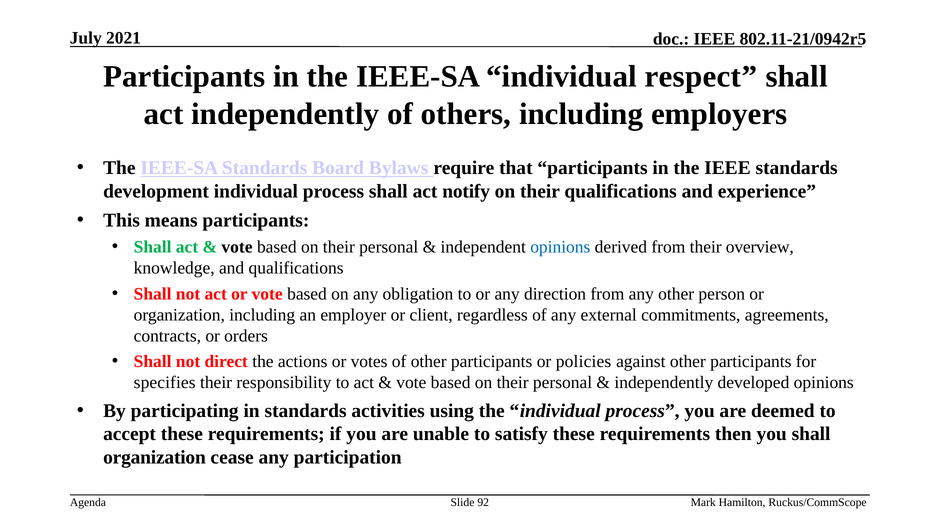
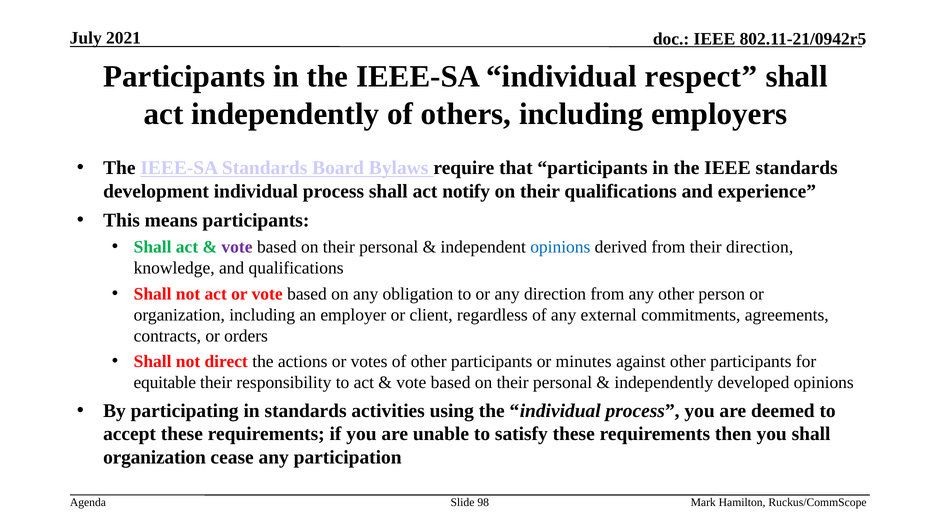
vote colour: black -> purple (237, 247)
their overview: overview -> direction (760, 247)
policies: policies -> minutes (584, 362)
specifies: specifies -> equitable (165, 383)
92: 92 -> 98 (483, 503)
